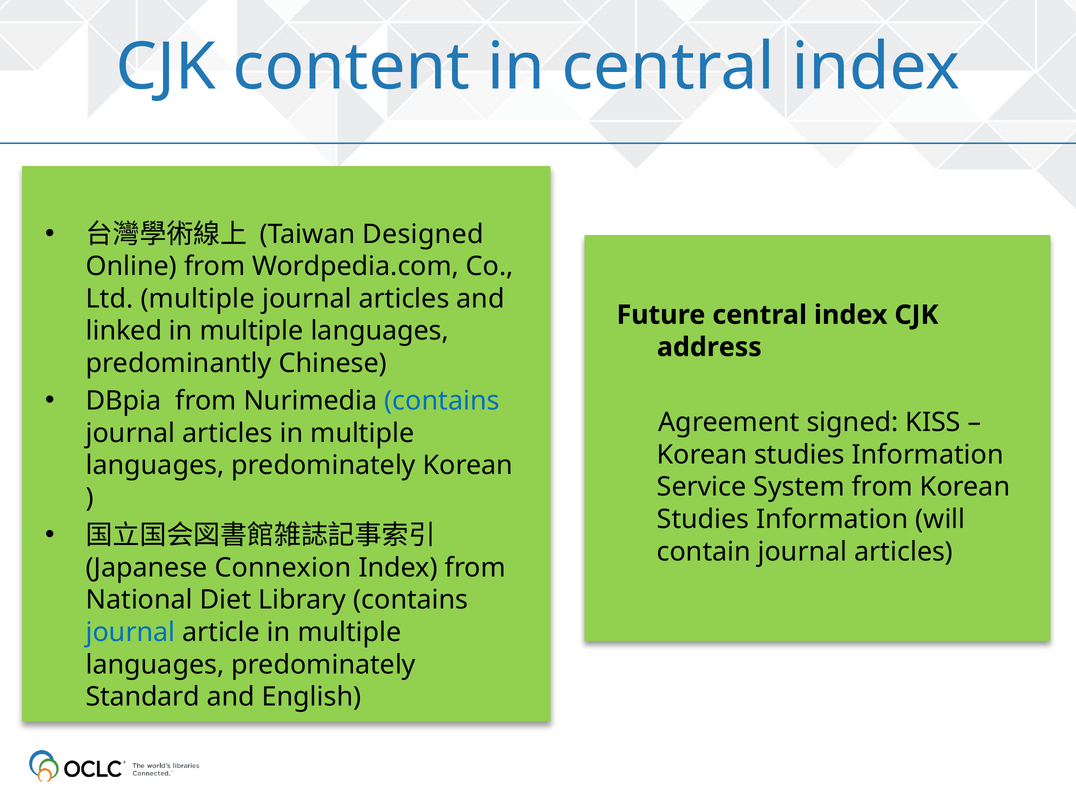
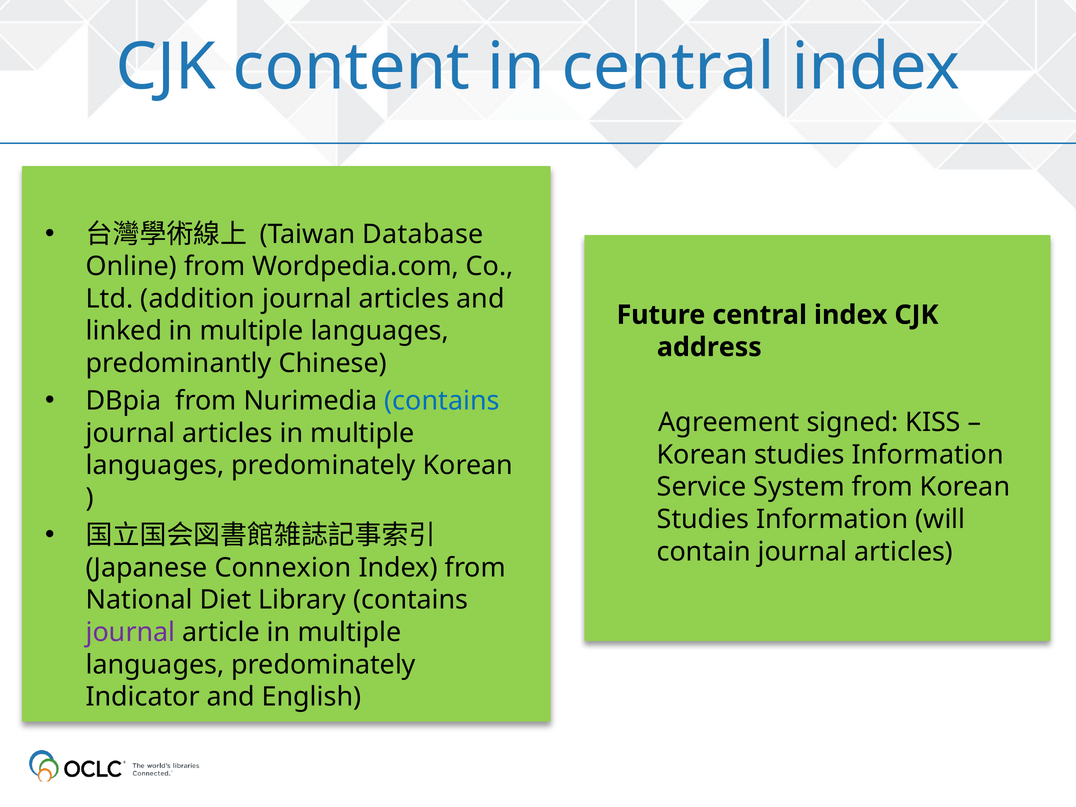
Designed: Designed -> Database (423, 234)
Ltd multiple: multiple -> addition (198, 299)
journal colour: blue -> purple (131, 632)
Standard: Standard -> Indicator (143, 697)
